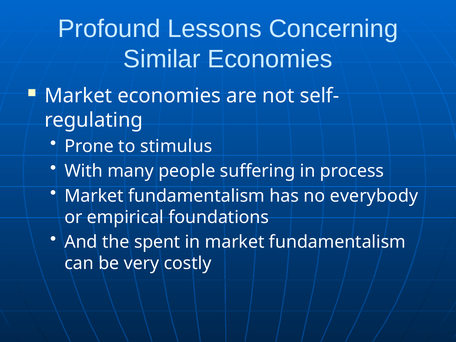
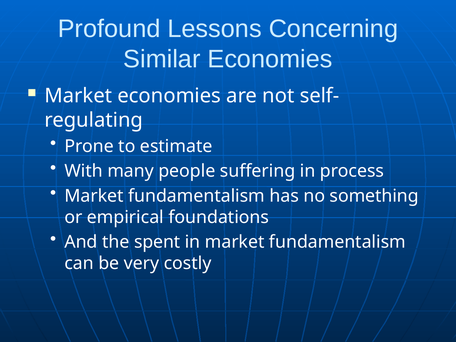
stimulus: stimulus -> estimate (176, 146)
everybody: everybody -> something (374, 196)
